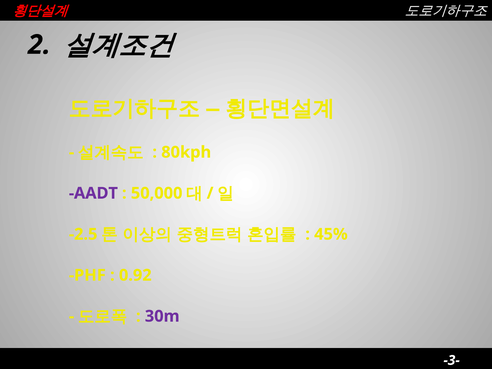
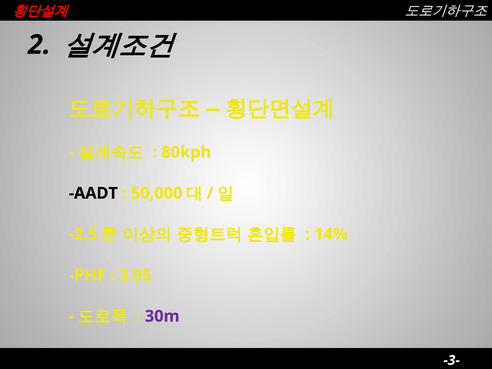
AADT colour: purple -> black (93, 193)
45%: 45% -> 14% (331, 234)
0.92: 0.92 -> 3.95 (135, 275)
